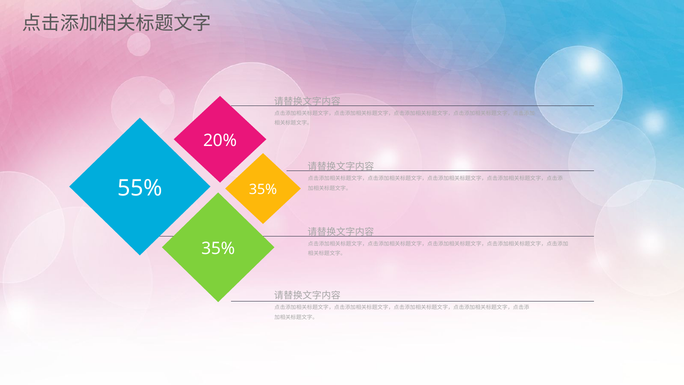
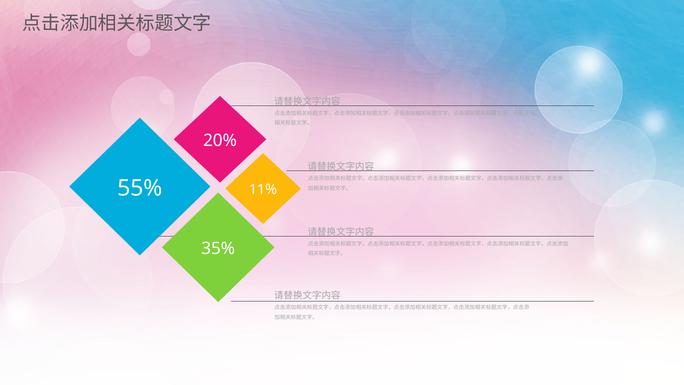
55% 35%: 35% -> 11% (263, 189)
